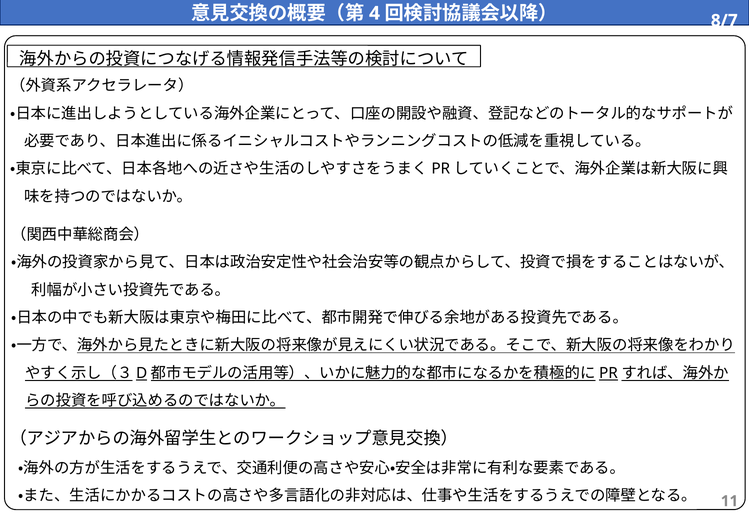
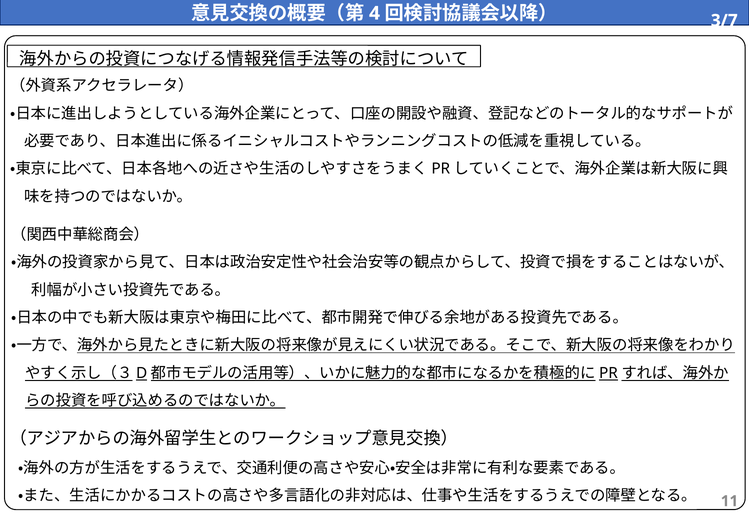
8/7: 8/7 -> 3/7 (724, 21)
